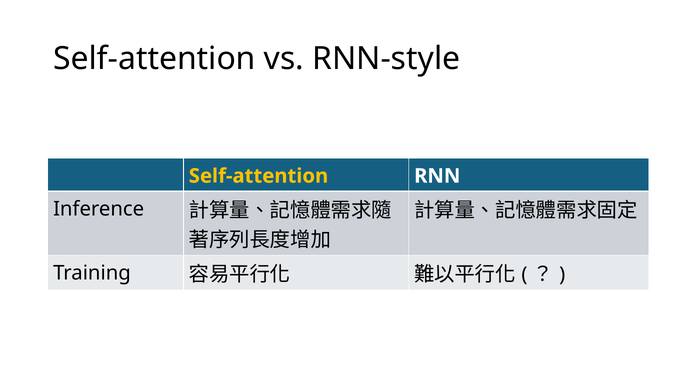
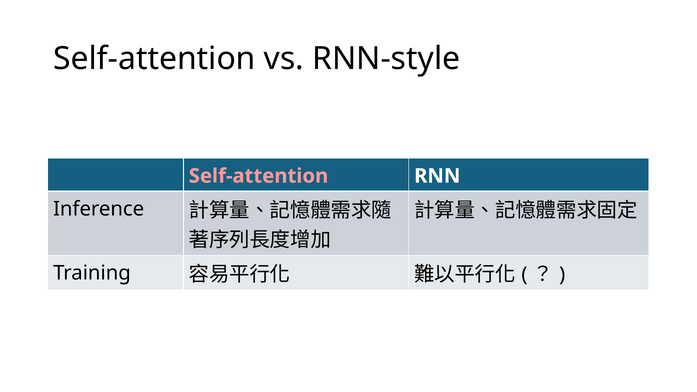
Self-attention colour: yellow -> pink (258, 176)
